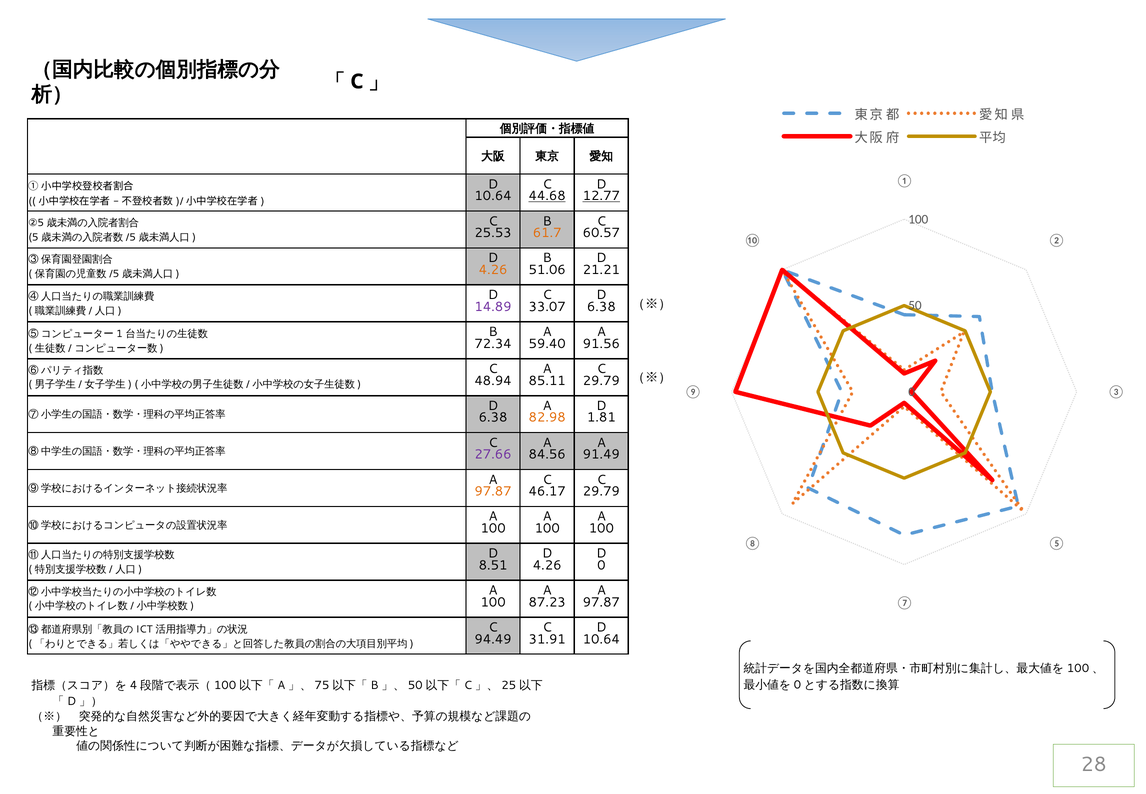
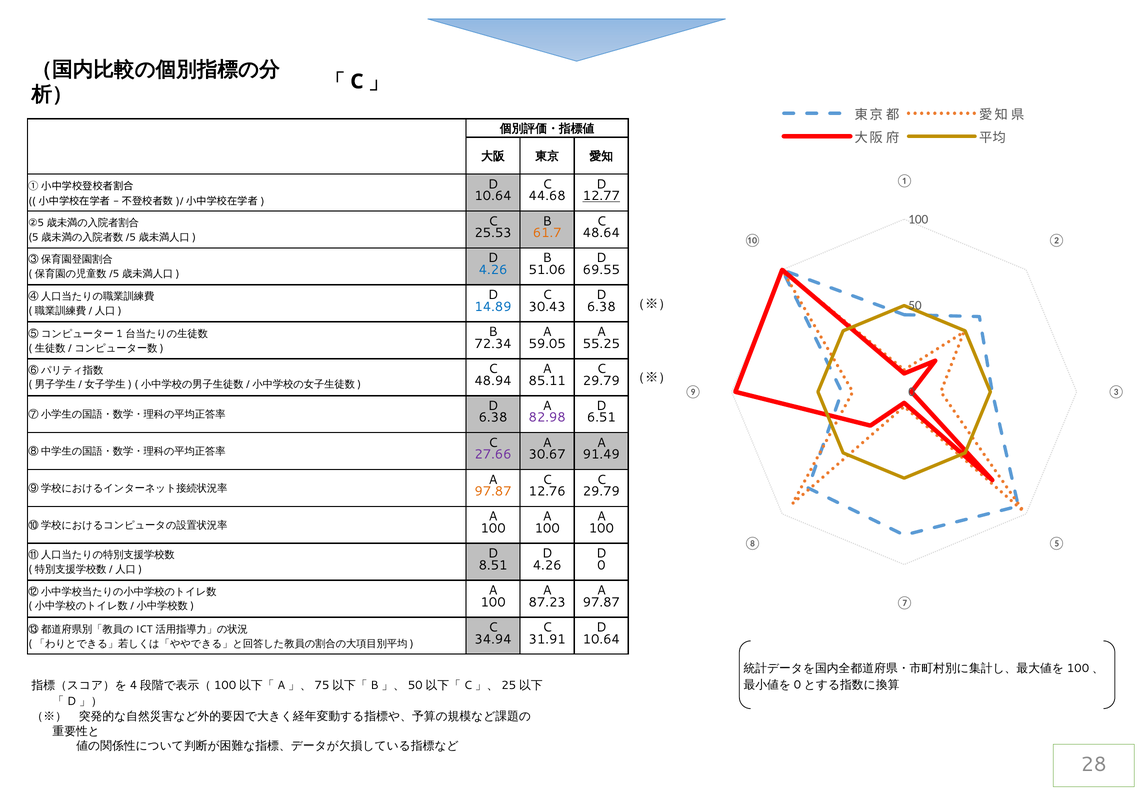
44.68 underline: present -> none (547, 196)
60.57: 60.57 -> 48.64 (601, 233)
4.26 colour: orange -> blue (493, 270)
21.21: 21.21 -> 69.55 (601, 270)
14.89 colour: purple -> blue (493, 307)
33.07: 33.07 -> 30.43 (547, 307)
59.40: 59.40 -> 59.05 (547, 343)
91.56: 91.56 -> 55.25 (601, 343)
82.98 colour: orange -> purple (547, 417)
1.81: 1.81 -> 6.51 (601, 417)
84.56: 84.56 -> 30.67 (547, 454)
46.17: 46.17 -> 12.76 (547, 491)
94.49: 94.49 -> 34.94 (493, 639)
